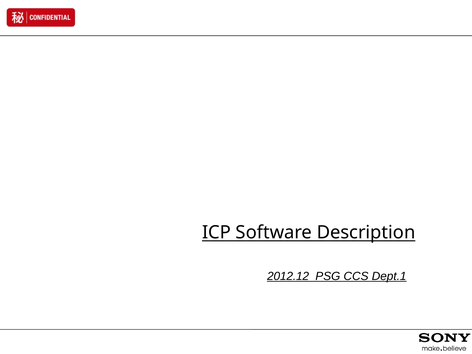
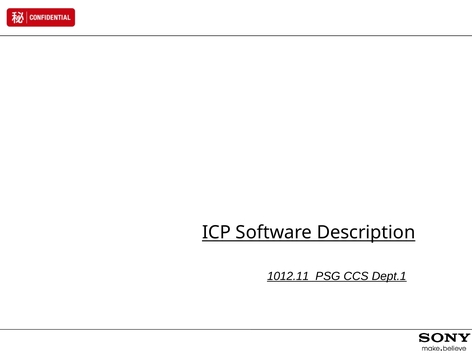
2012.12: 2012.12 -> 1012.11 (288, 276)
